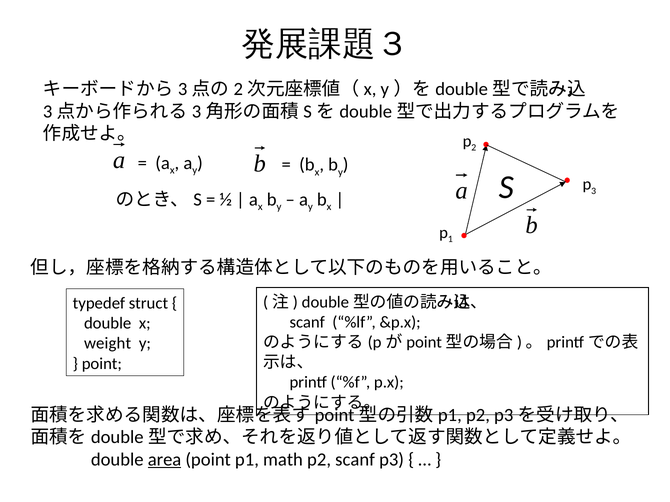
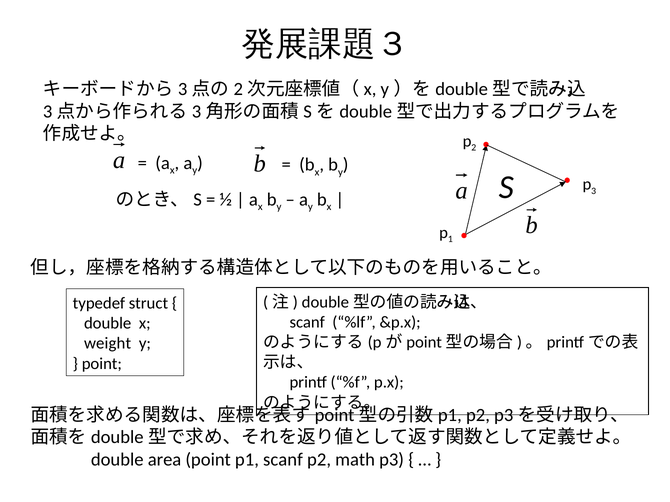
area underline: present -> none (165, 460)
p1 math: math -> scanf (283, 460)
p2 scanf: scanf -> math (355, 460)
